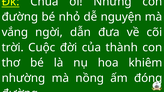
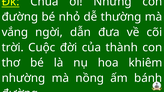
nguyện: nguyện -> thường (121, 17)
đóng: đóng -> bánh (148, 78)
